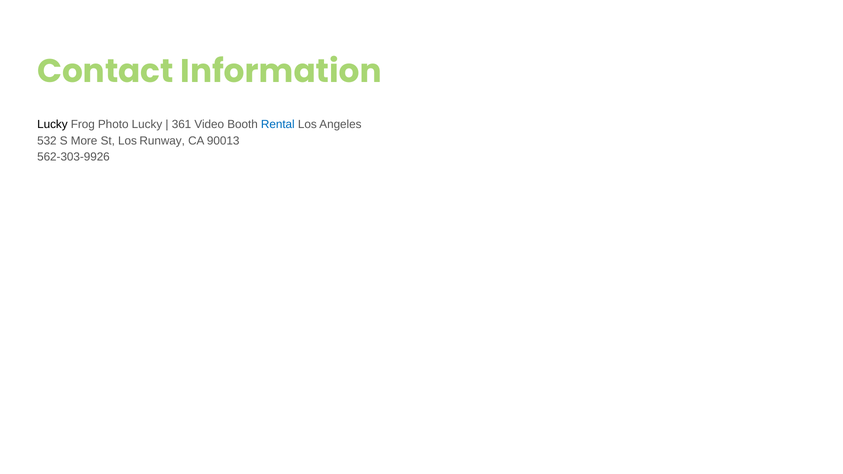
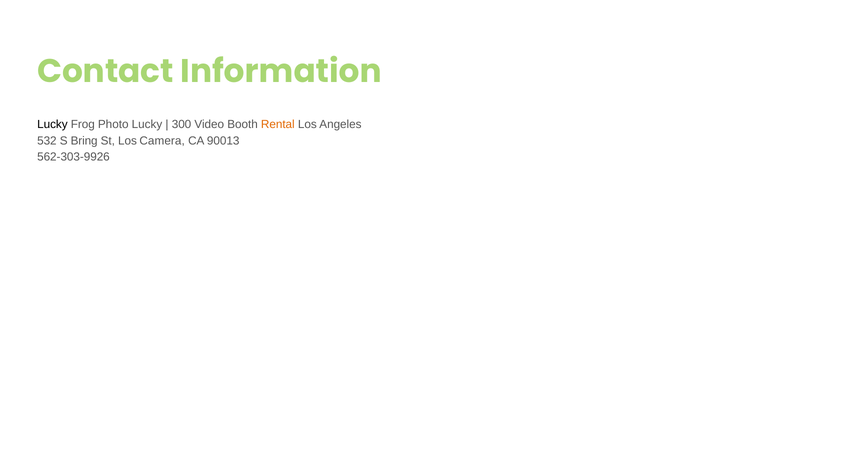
361: 361 -> 300 (182, 125)
Rental colour: blue -> orange (278, 125)
More: More -> Bring (84, 141)
Runway: Runway -> Camera (162, 141)
